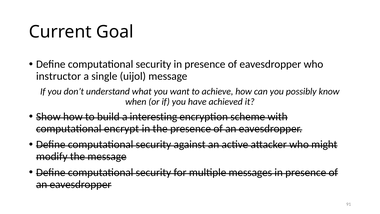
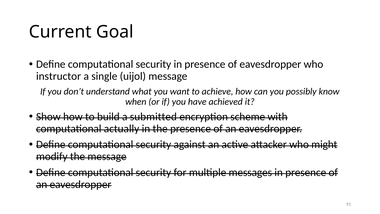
interesting: interesting -> submitted (153, 117)
encrypt: encrypt -> actually (122, 129)
